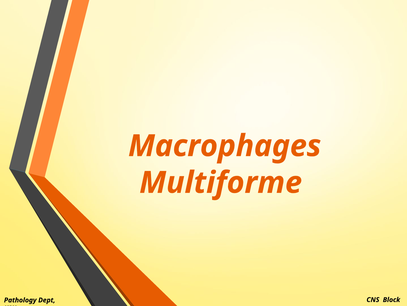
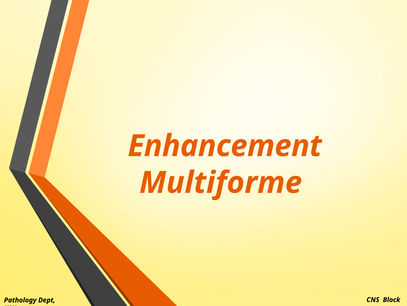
Macrophages: Macrophages -> Enhancement (225, 146)
